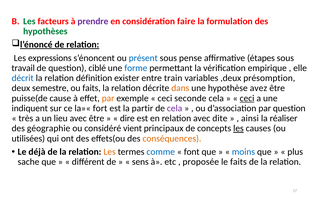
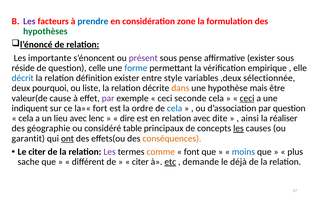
Les colour: green -> purple (29, 21)
prendre colour: purple -> blue (93, 21)
faire: faire -> zone (186, 21)
expressions: expressions -> importante (50, 58)
présent colour: blue -> purple (143, 58)
affirmative étapes: étapes -> exister (261, 58)
travail: travail -> réside (23, 68)
ciblé: ciblé -> celle (97, 68)
train: train -> style (173, 78)
présomption: présomption -> sélectionnée (269, 78)
semestre: semestre -> pourquoi (50, 88)
ou faits: faits -> liste (91, 88)
avez: avez -> mais (259, 88)
puisse(de: puisse(de -> valeur(de (30, 99)
par colour: orange -> purple (108, 99)
partir: partir -> ordre (142, 109)
cela colour: purple -> blue (175, 109)
très: très -> cela (26, 119)
avec être: être -> lenc (97, 119)
vient: vient -> table (133, 129)
utilisées: utilisées -> garantit (28, 139)
ont underline: none -> present (67, 139)
Le déjà: déjà -> citer (37, 152)
Les colour: orange -> purple (110, 152)
comme colour: blue -> orange (161, 152)
sens: sens -> citer (140, 162)
etc underline: none -> present (170, 162)
proposée: proposée -> demande (201, 162)
le faits: faits -> déjà (238, 162)
